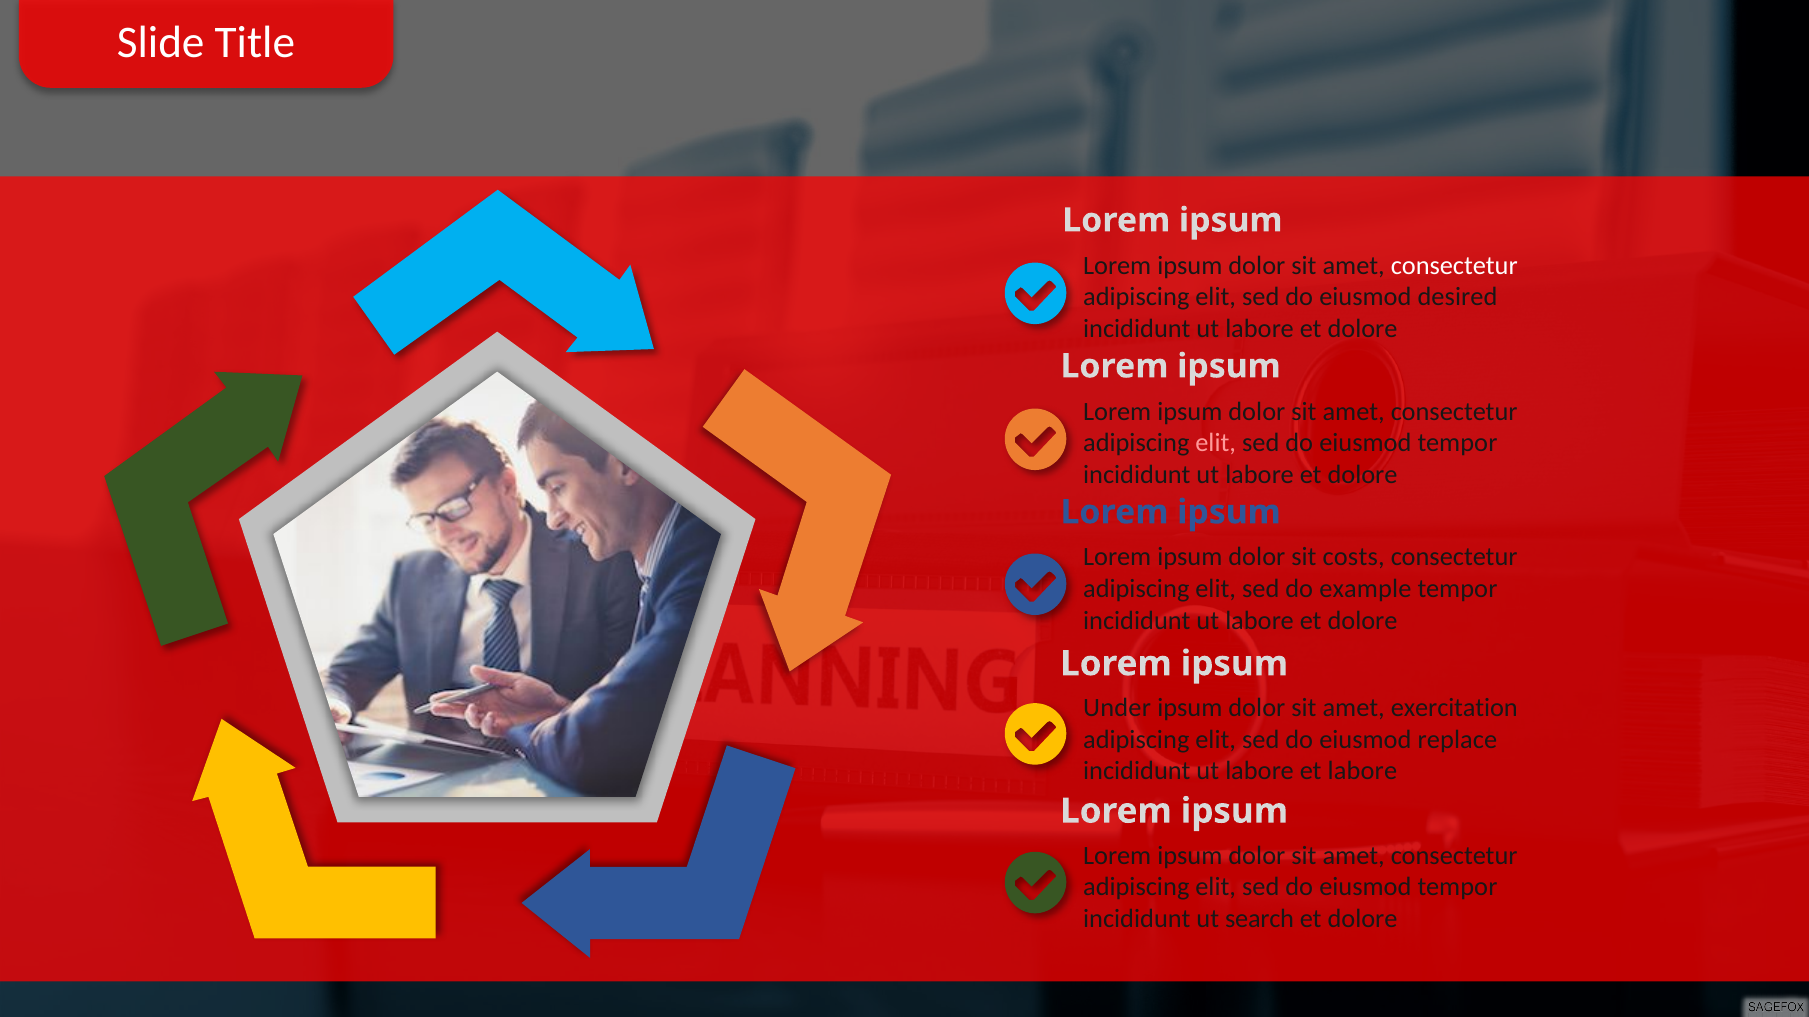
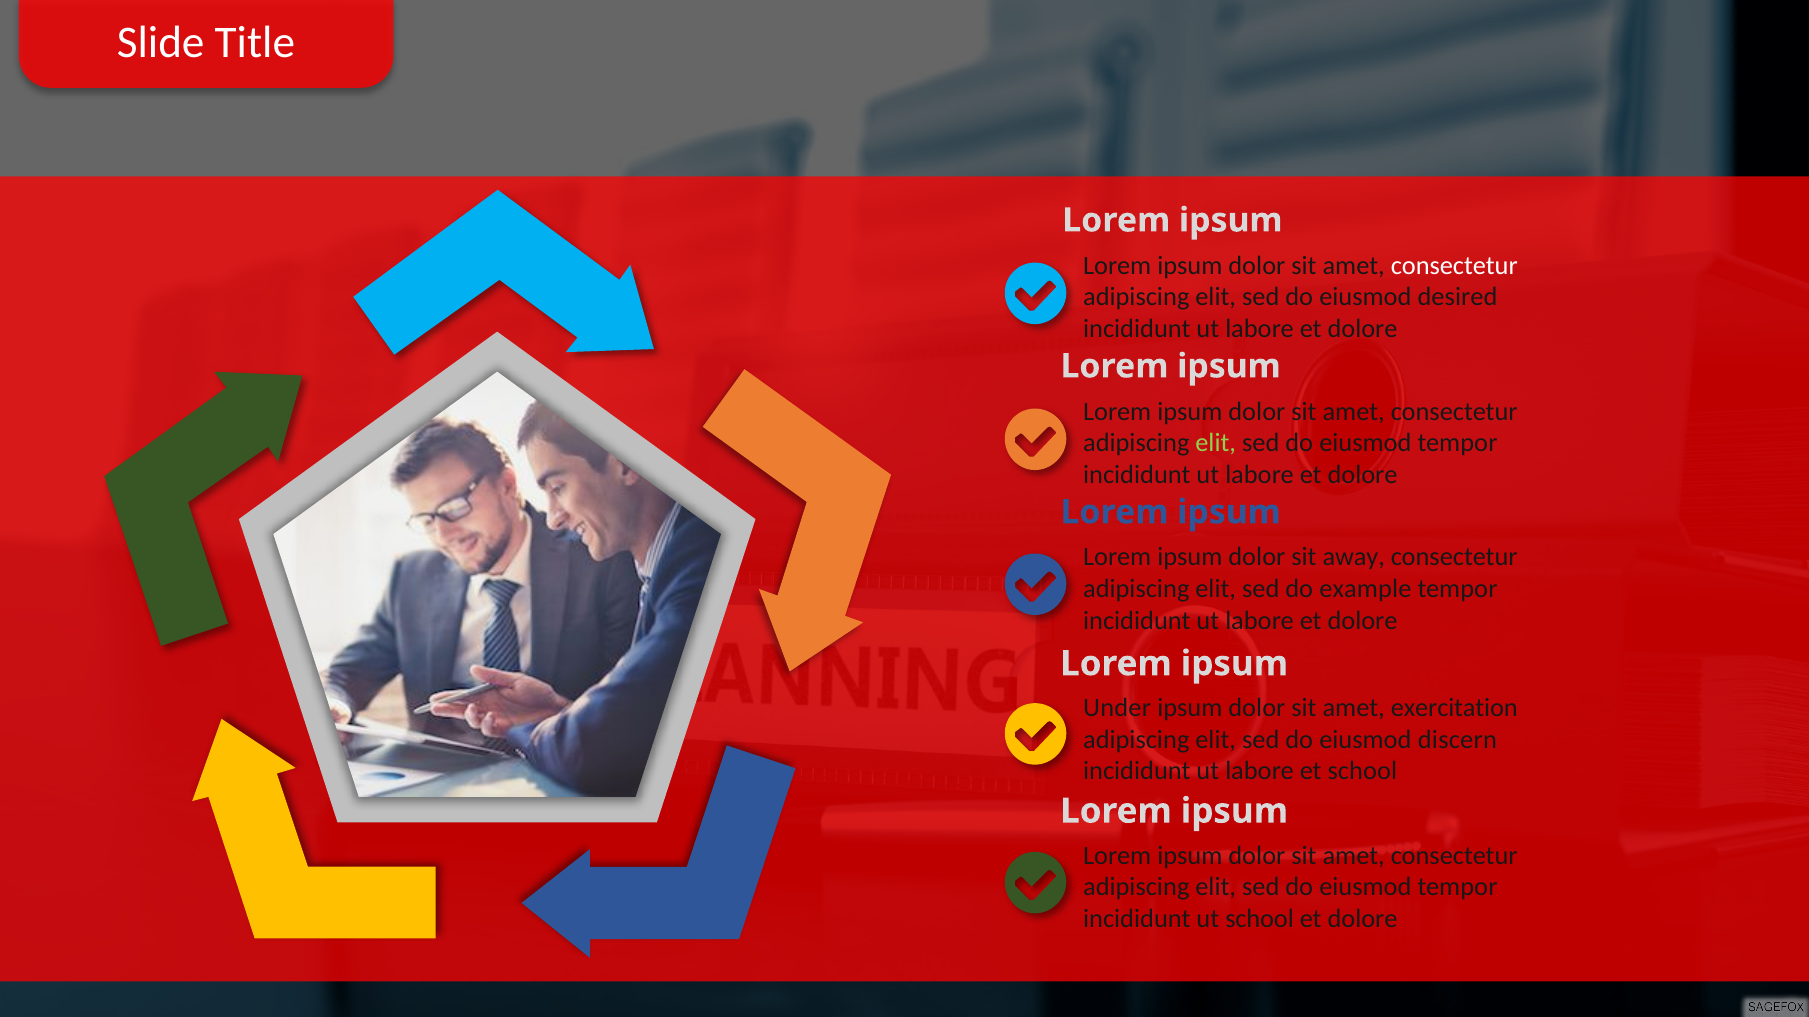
elit colour: pink -> light green (1216, 443)
costs: costs -> away (1354, 558)
replace: replace -> discern (1457, 740)
et labore: labore -> school (1362, 772)
ut search: search -> school (1260, 919)
